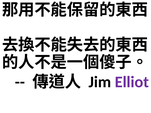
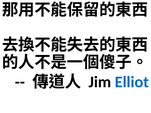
Elliot colour: purple -> blue (132, 82)
